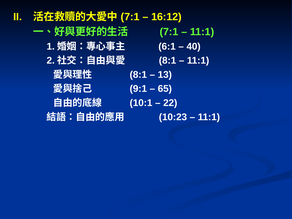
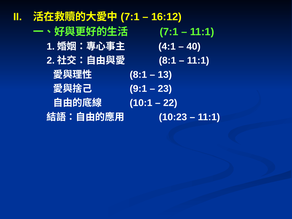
6:1: 6:1 -> 4:1 (167, 46)
65: 65 -> 23 (165, 89)
